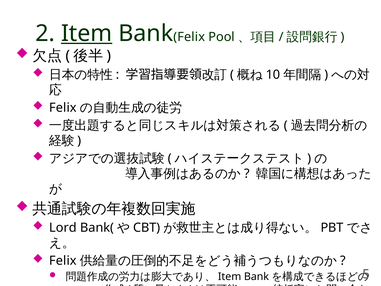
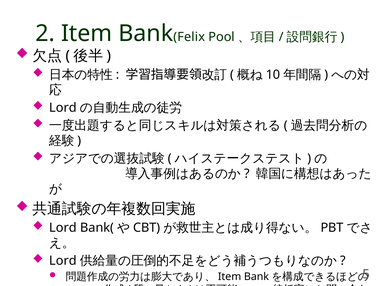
Item underline: present -> none (87, 33)
Felix: Felix -> Lord (63, 108)
Felix: Felix -> Lord (63, 260)
